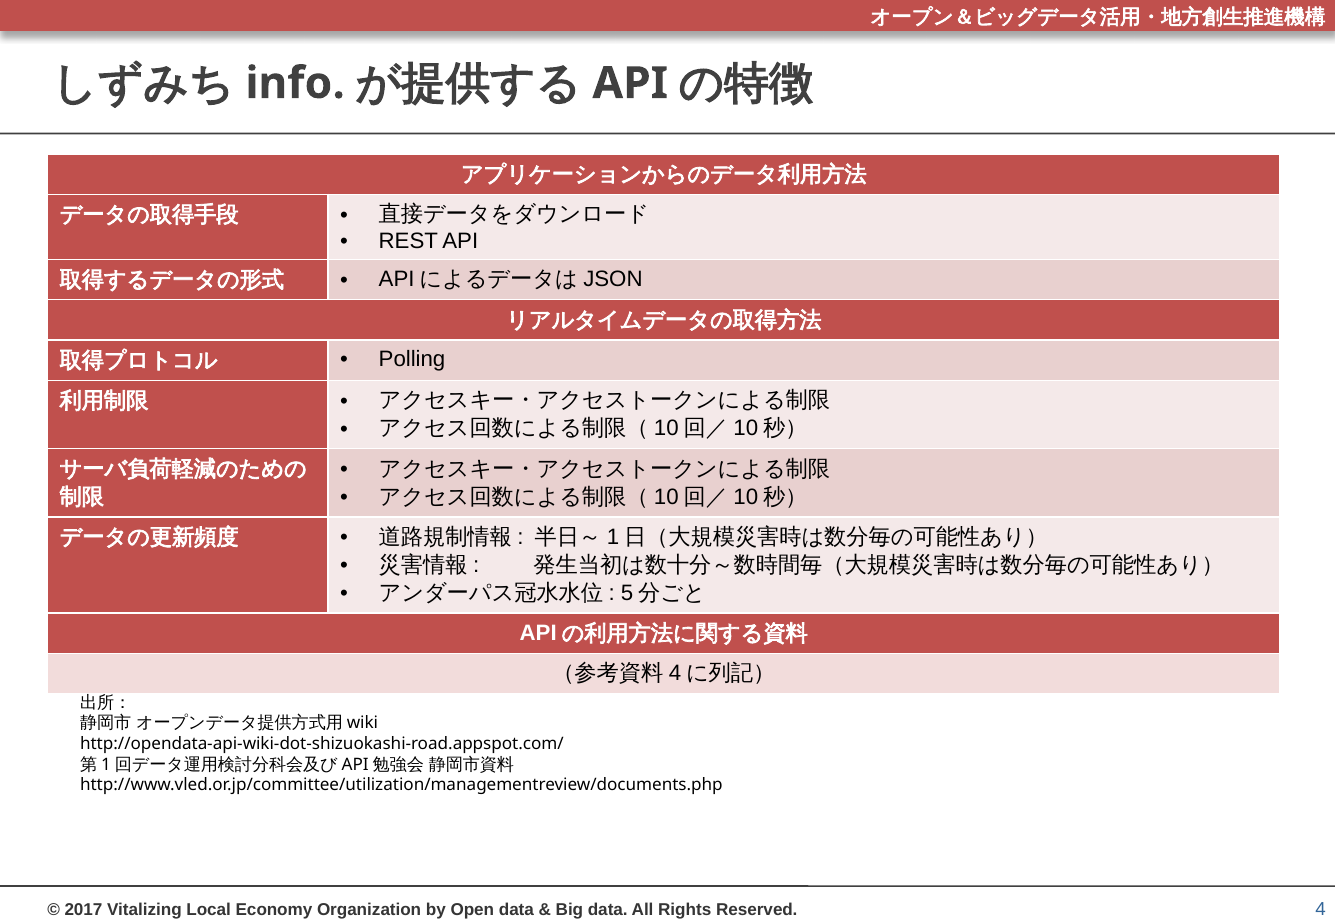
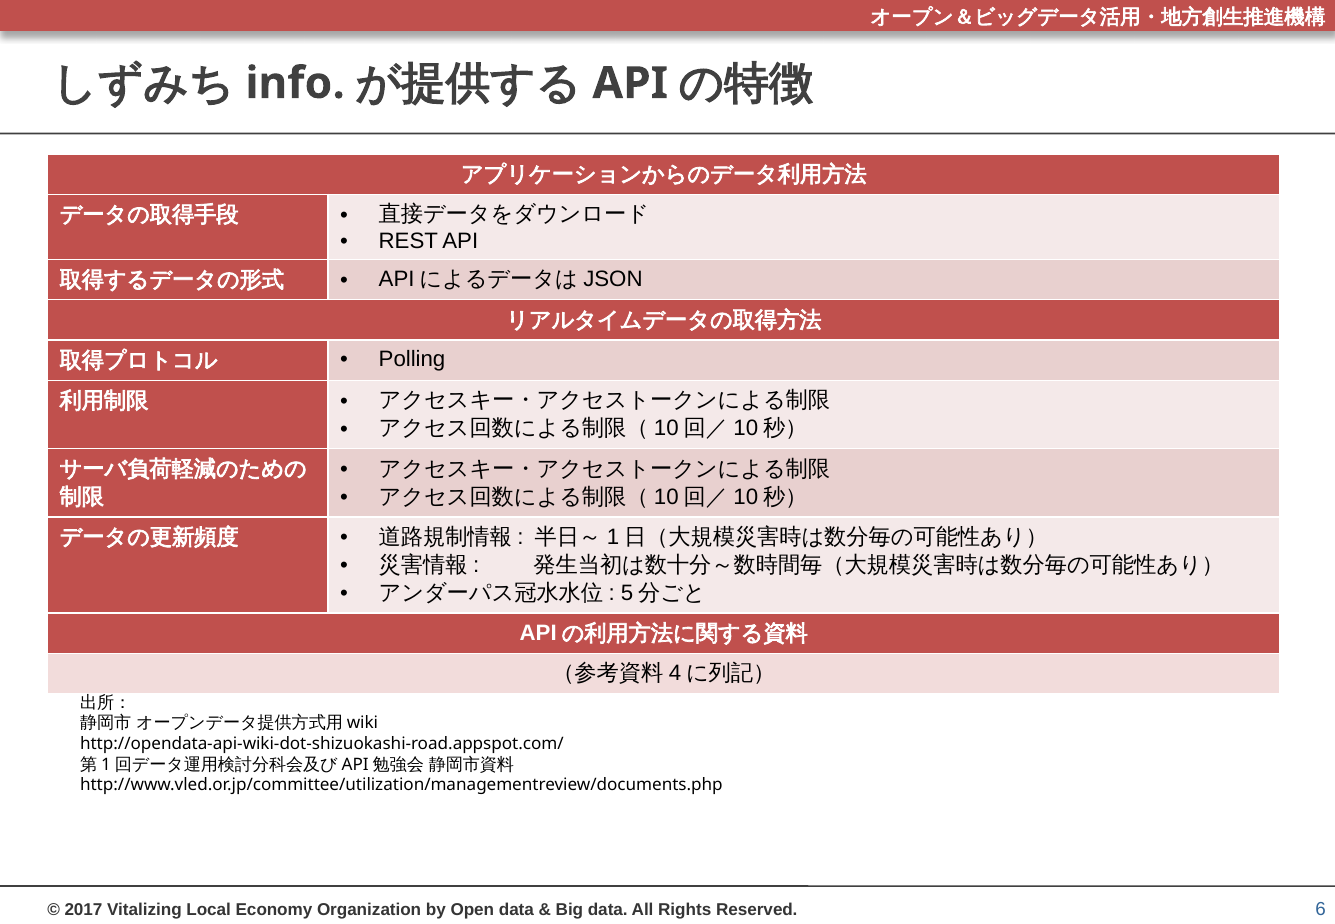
4: 4 -> 6 (1321, 910)
